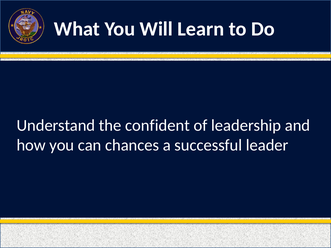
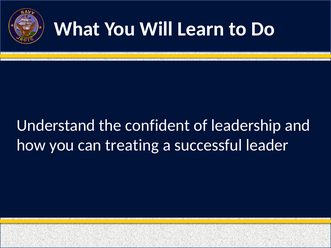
chances: chances -> treating (132, 145)
